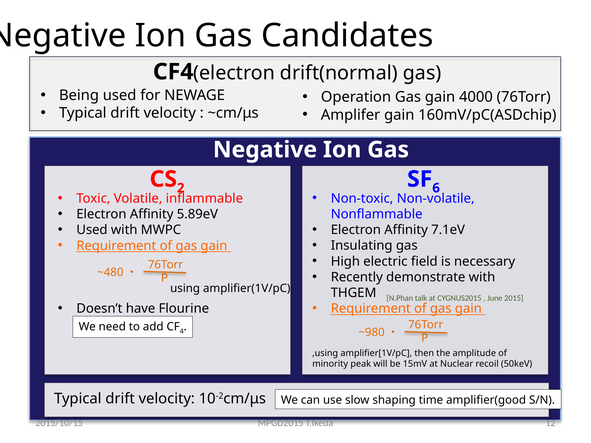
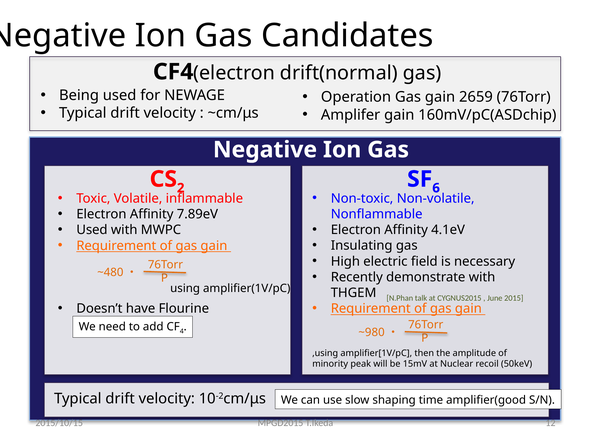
4000: 4000 -> 2659 (476, 97)
5.89eV: 5.89eV -> 7.89eV (197, 214)
7.1eV: 7.1eV -> 4.1eV (448, 230)
